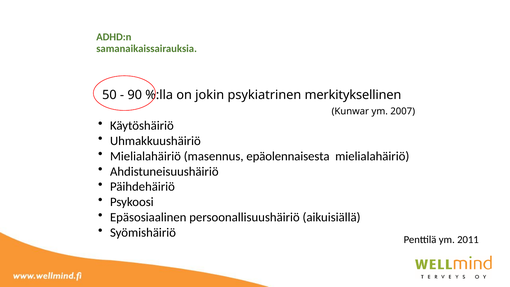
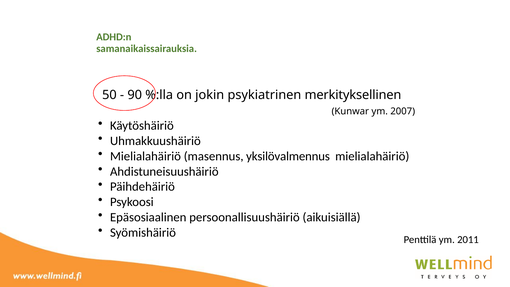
epäolennaisesta: epäolennaisesta -> yksilövalmennus (288, 156)
